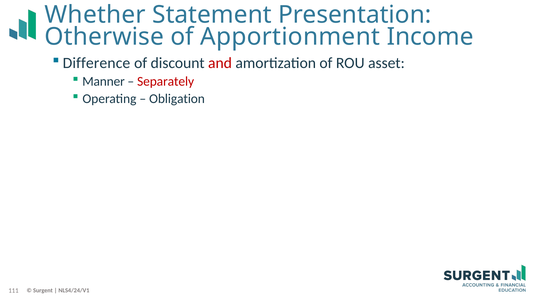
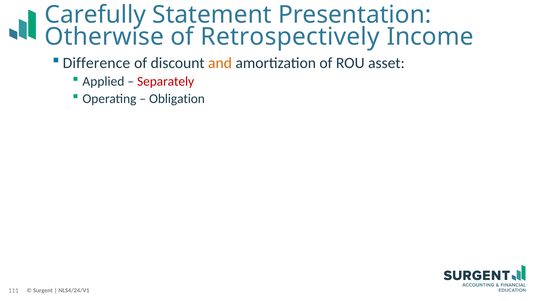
Whether: Whether -> Carefully (95, 15)
Apportionment: Apportionment -> Retrospectively (290, 37)
and colour: red -> orange (220, 63)
Manner: Manner -> Applied (103, 81)
